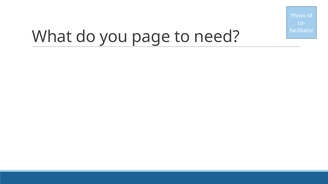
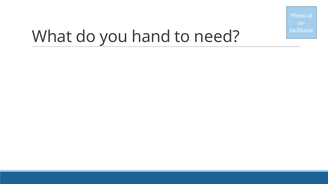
page: page -> hand (151, 37)
